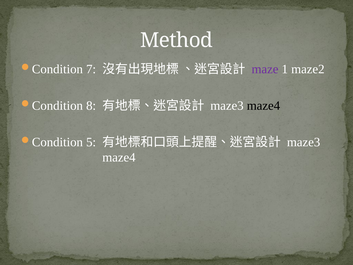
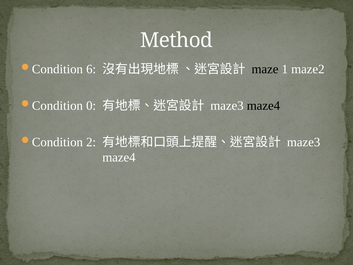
7: 7 -> 6 (91, 69)
maze colour: purple -> black (265, 69)
8: 8 -> 0 (91, 106)
5: 5 -> 2 (91, 142)
